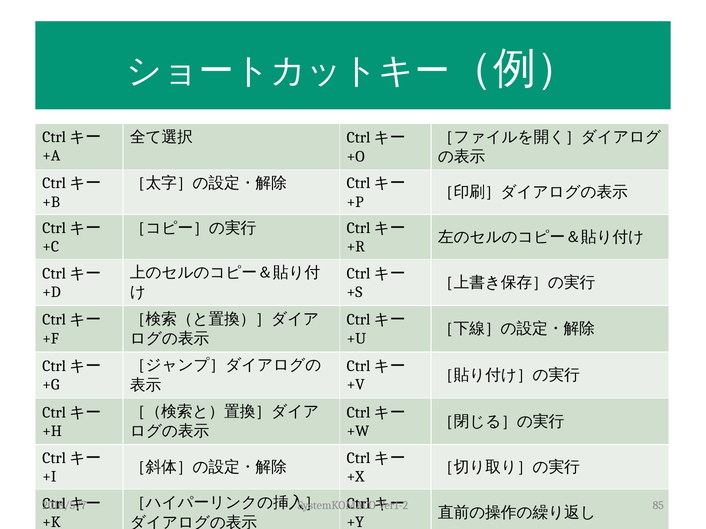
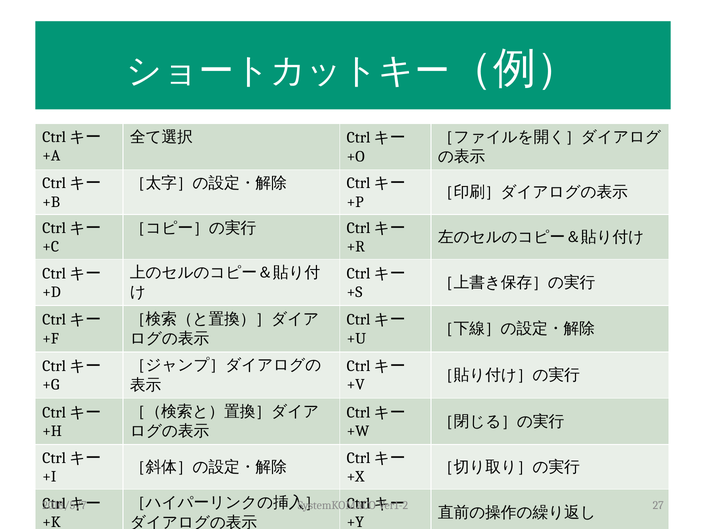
85: 85 -> 27 (658, 506)
